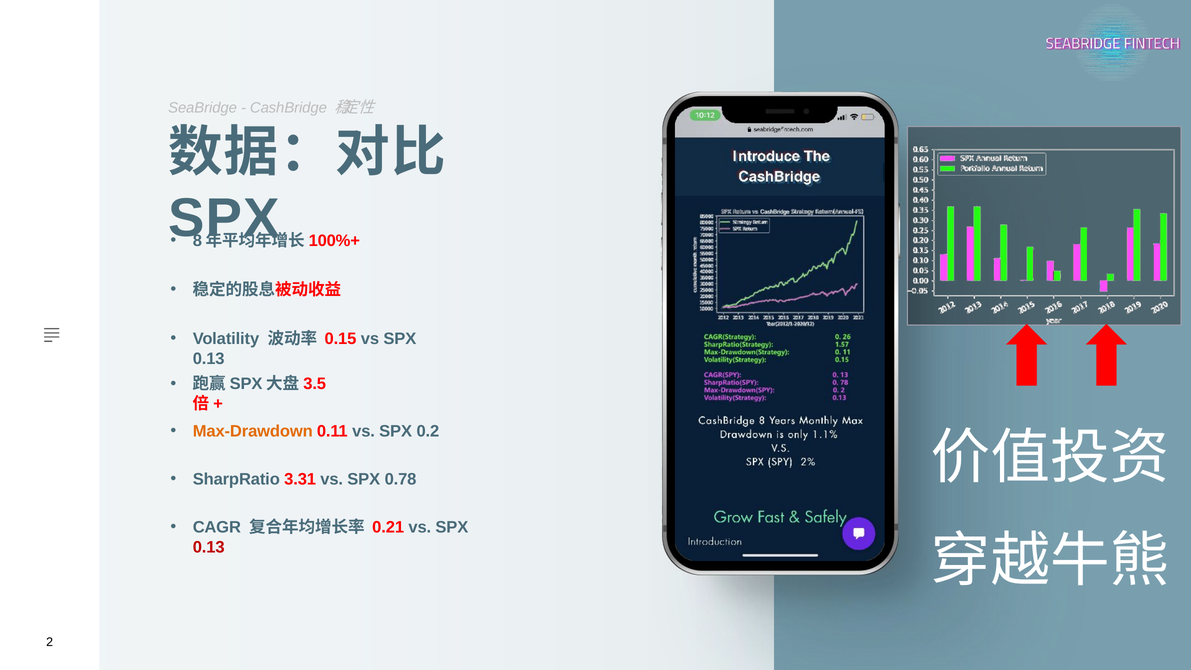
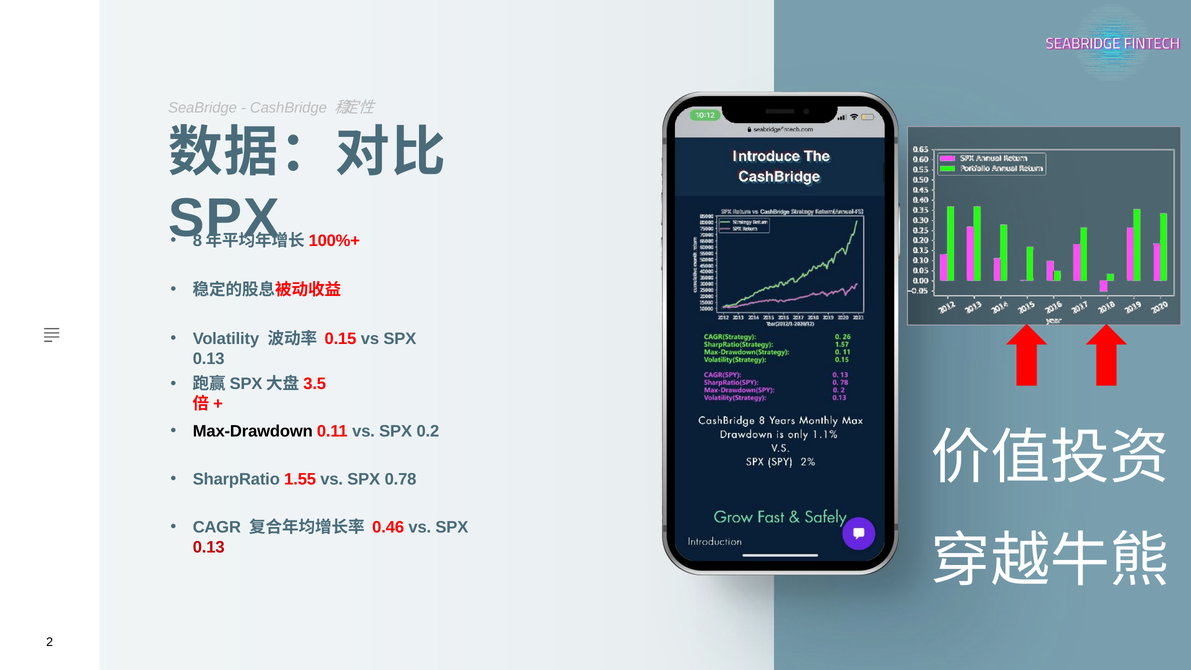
Max-Drawdown colour: orange -> black (253, 431)
3.31: 3.31 -> 1.55 (300, 479)
0.21: 0.21 -> 0.46 (388, 527)
